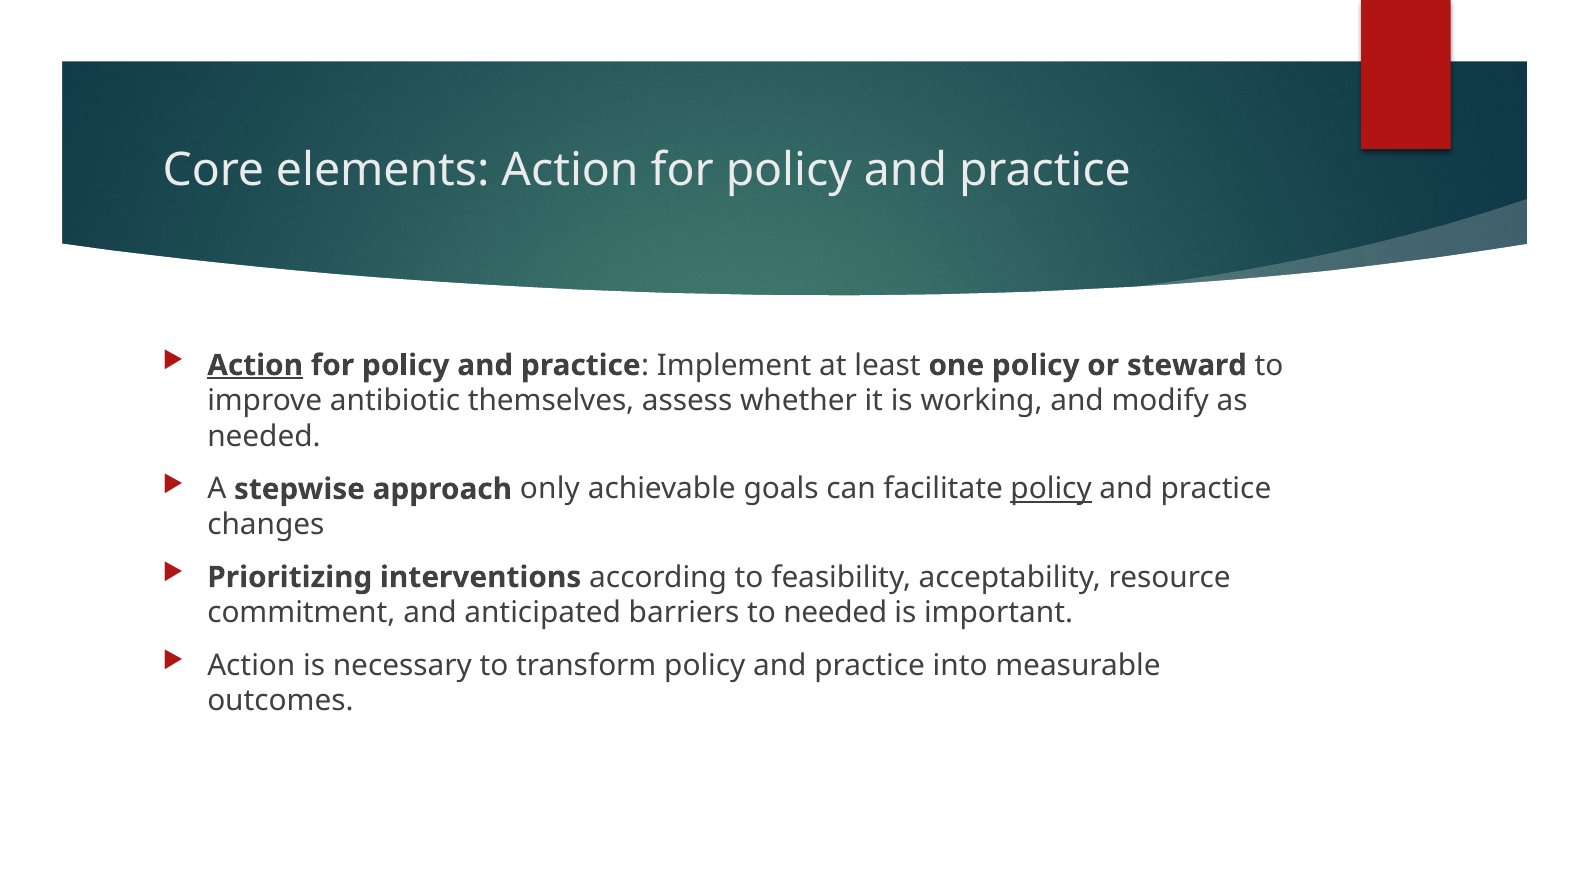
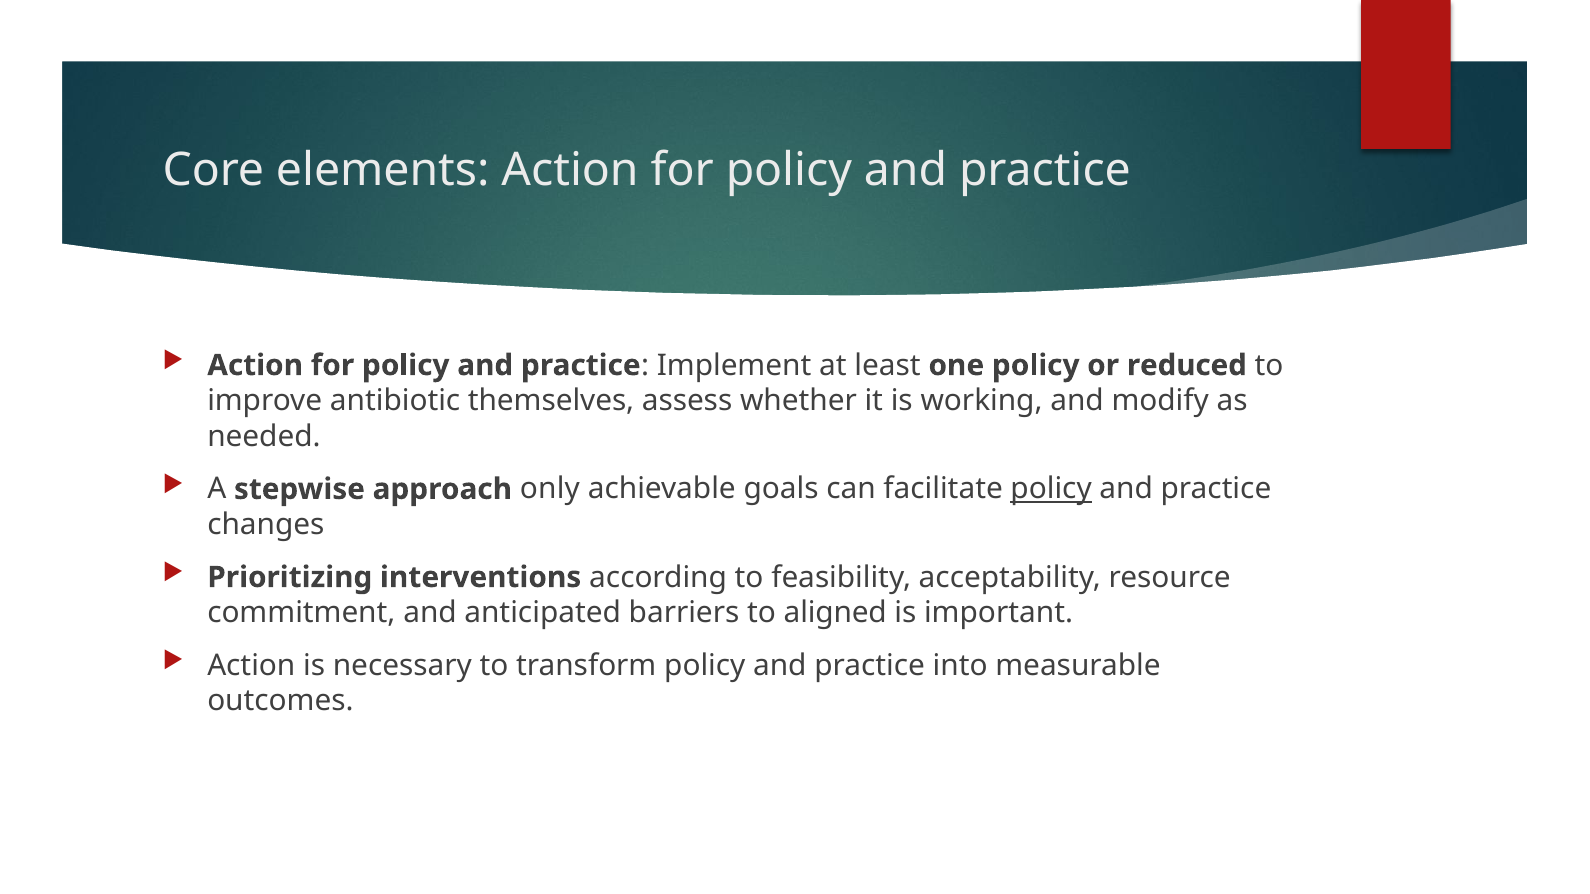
Action underline: present -> none (255, 365)
steward: steward -> reduced (1187, 365)
to needed: needed -> aligned (835, 613)
